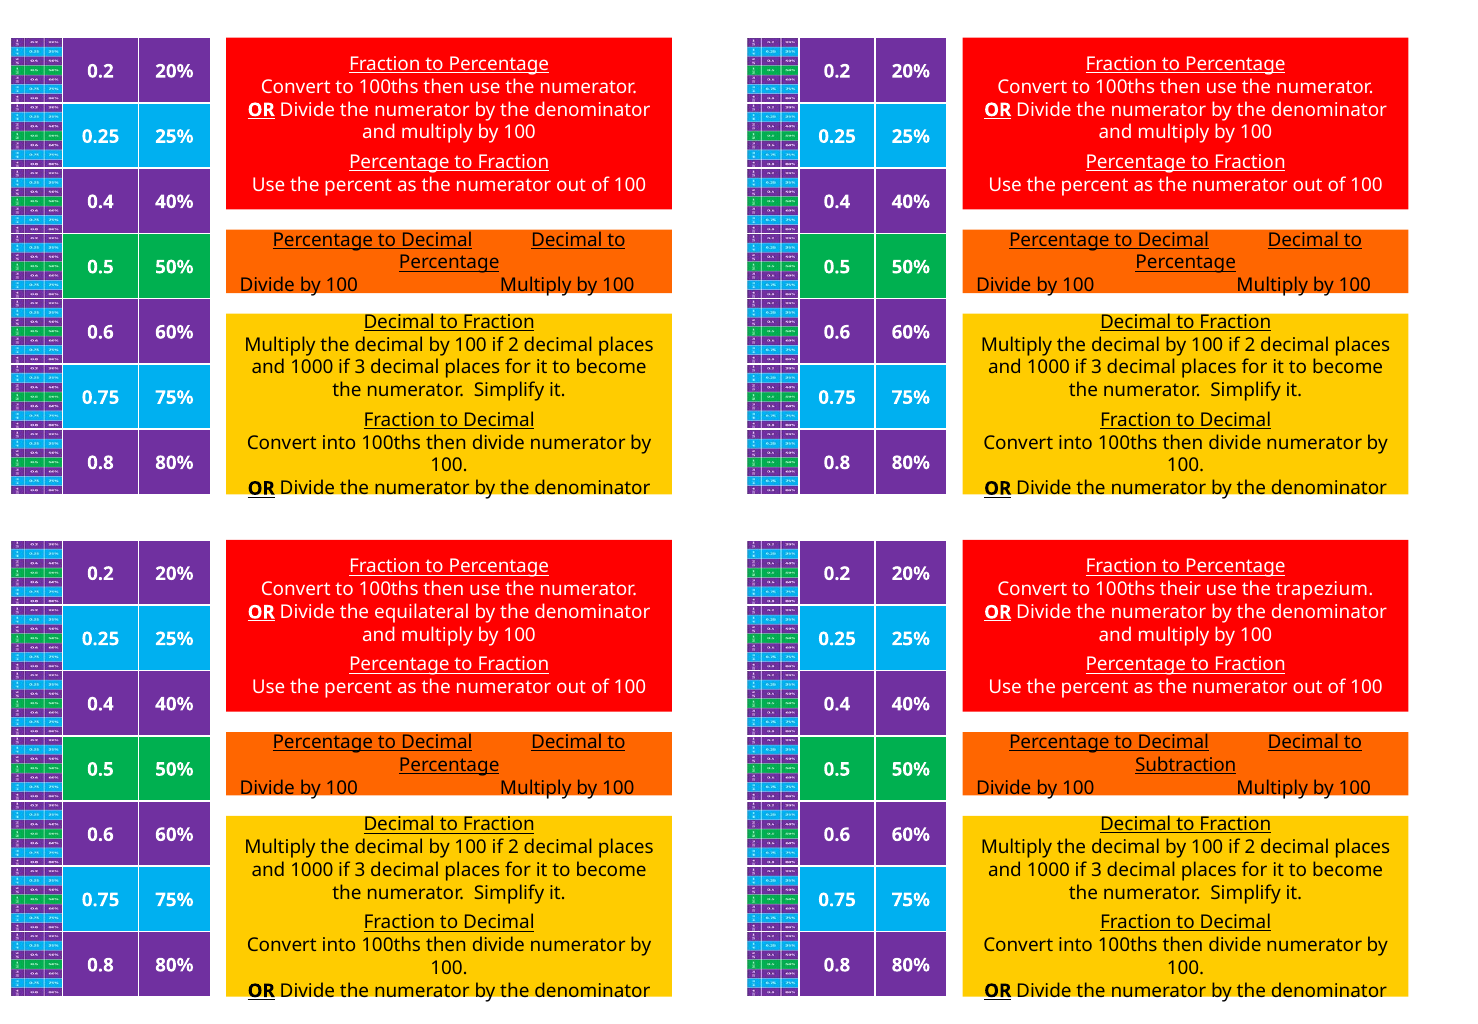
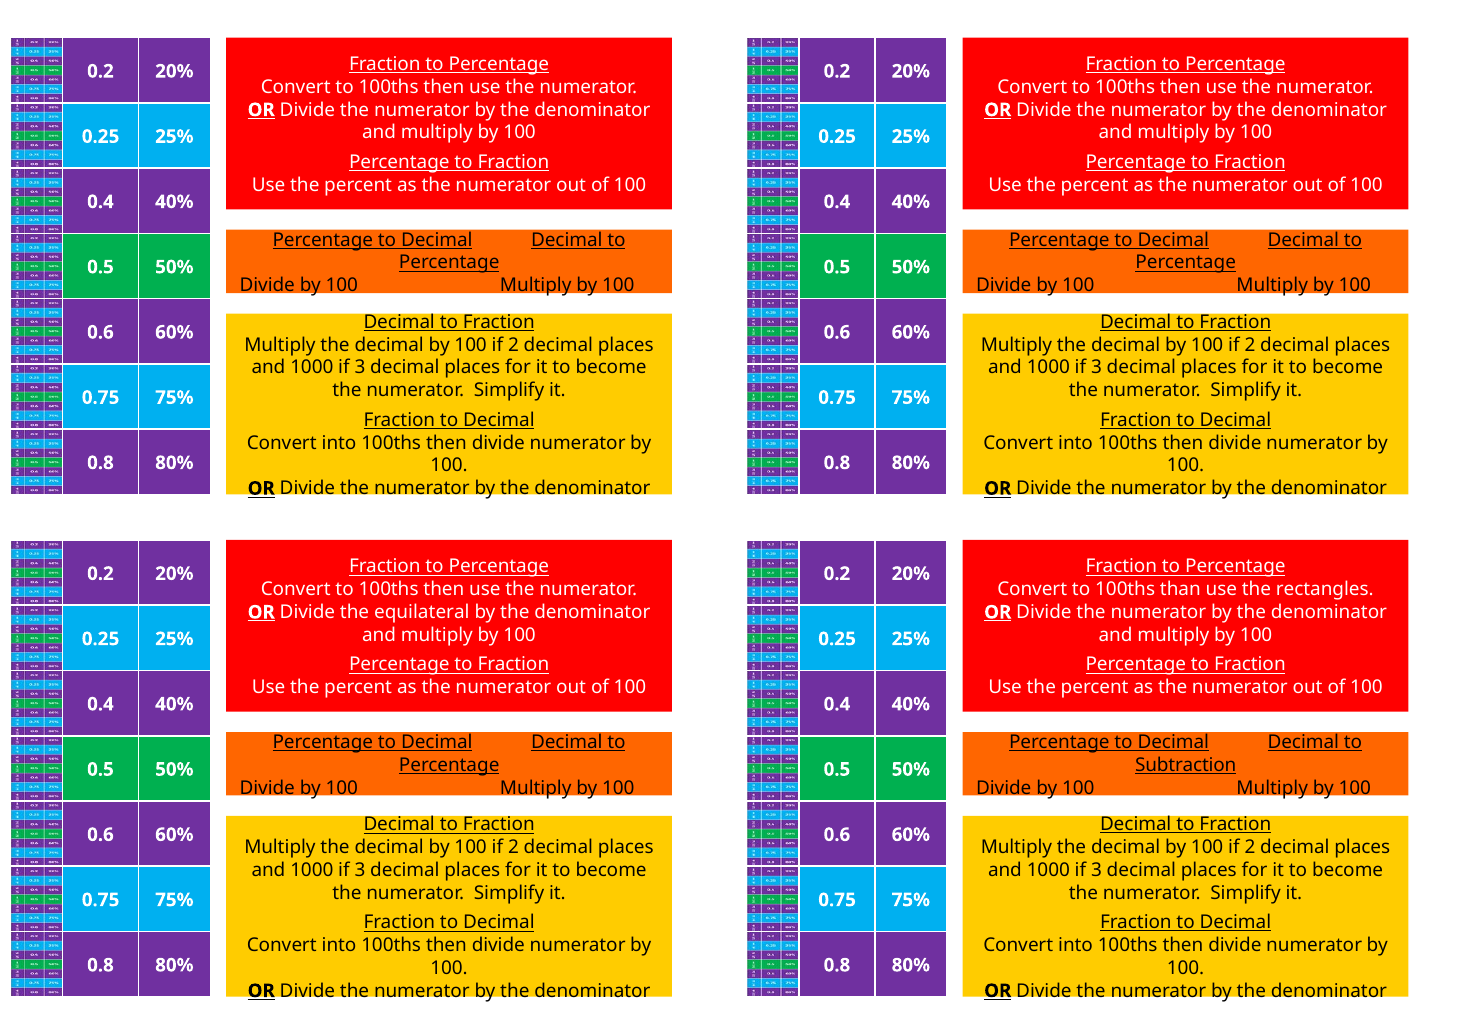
their: their -> than (1180, 589)
trapezium: trapezium -> rectangles (1325, 589)
